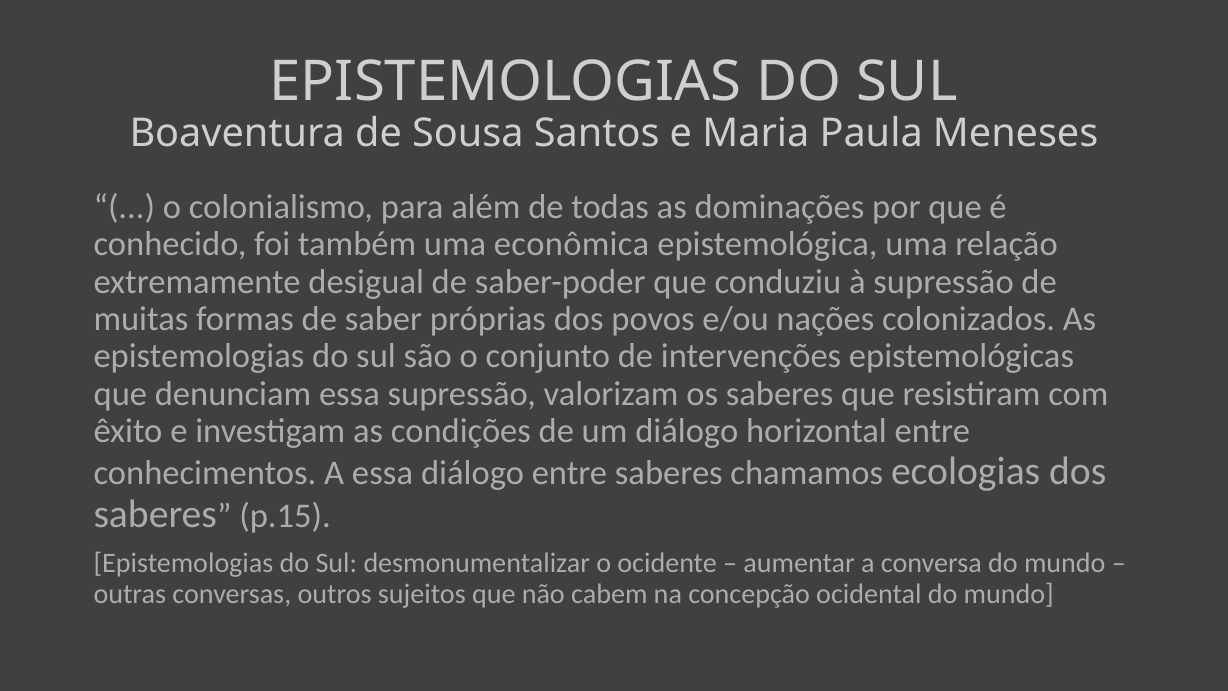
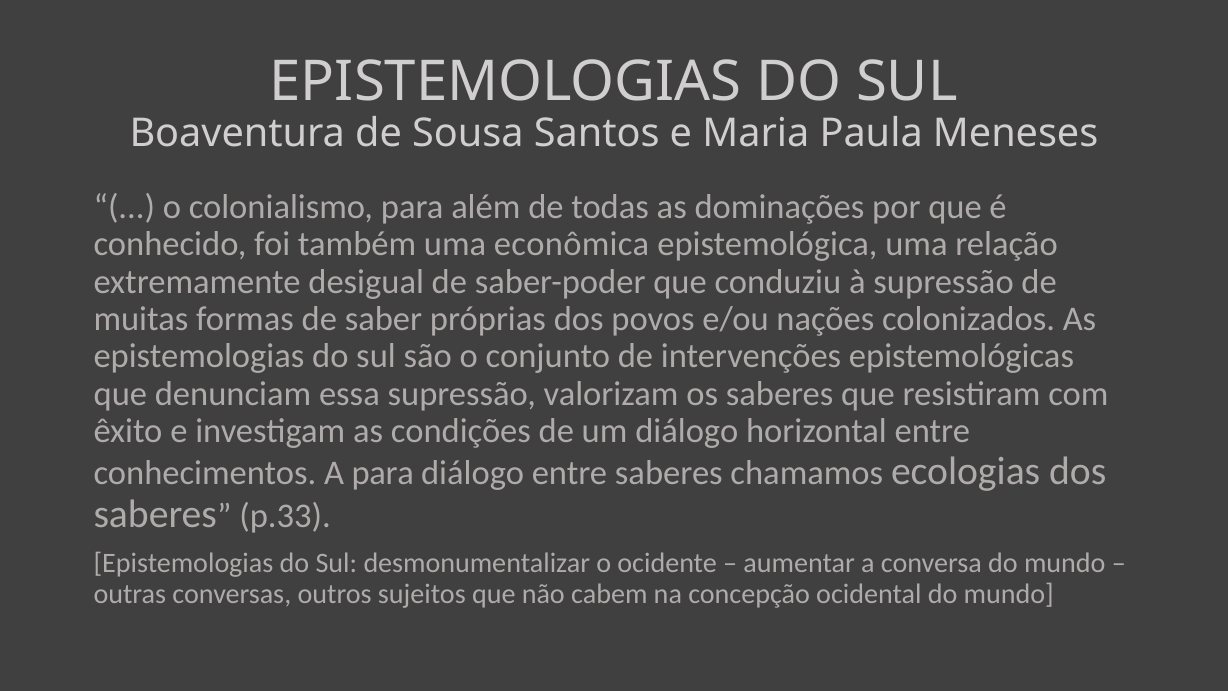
A essa: essa -> para (383, 473)
p.15: p.15 -> p.33 (285, 516)
